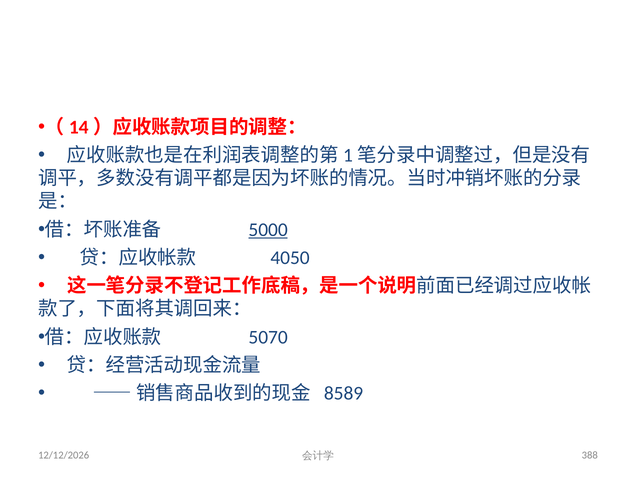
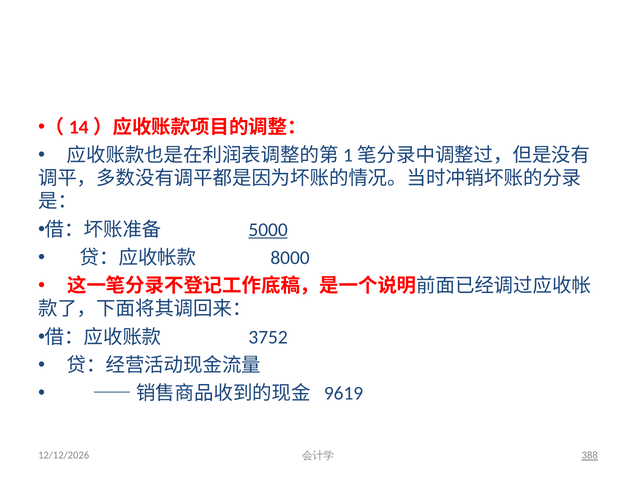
4050: 4050 -> 8000 (290, 258)
5070: 5070 -> 3752 (268, 337)
8589: 8589 -> 9619 (344, 393)
388 underline: none -> present (590, 455)
